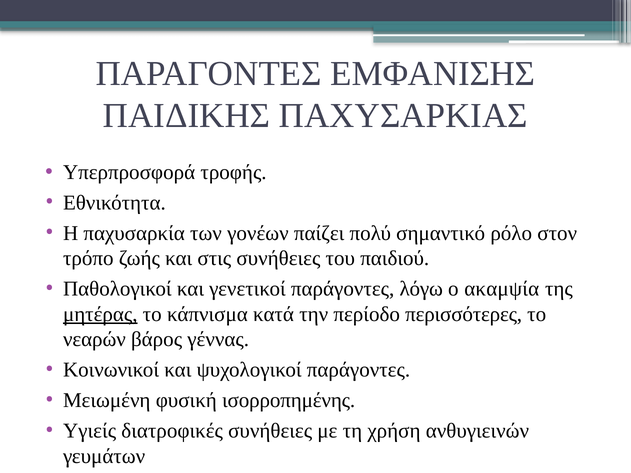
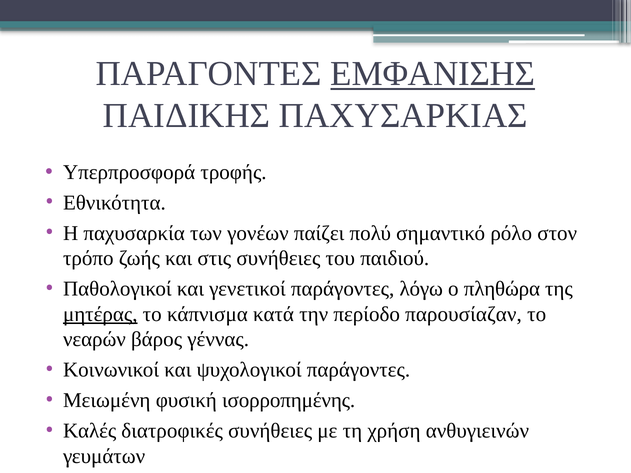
ΕΜΦΑΝΙΣΗΣ underline: none -> present (433, 74)
ακαμψία: ακαμψία -> πληθώρα (502, 289)
περισσότερες: περισσότερες -> παρουσίαζαν (463, 314)
Υγιείς: Υγιείς -> Καλές (90, 431)
